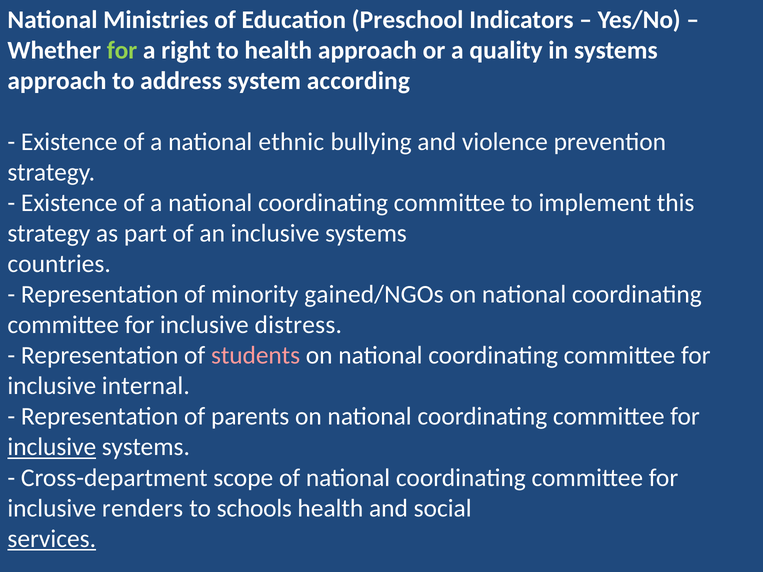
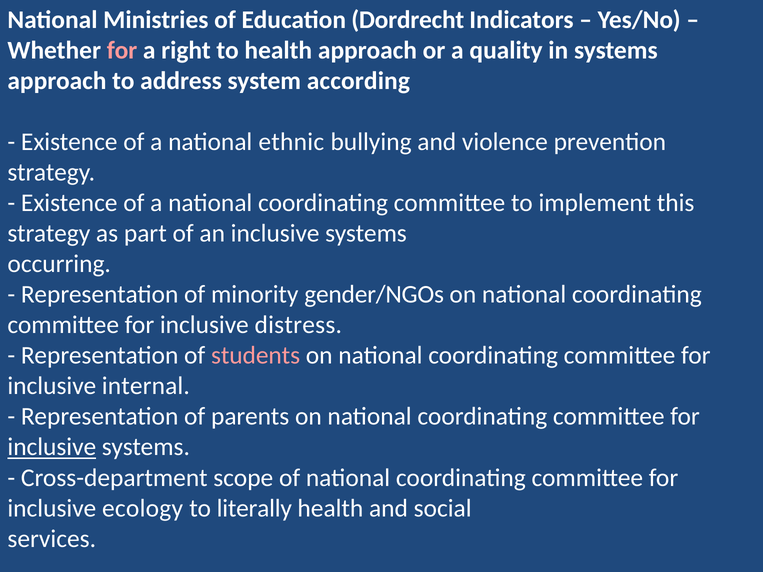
Preschool: Preschool -> Dordrecht (408, 20)
for colour: light green -> pink (122, 51)
countries: countries -> occurring (59, 264)
gained/NGOs: gained/NGOs -> gender/NGOs (374, 295)
renders: renders -> ecology (143, 508)
schools: schools -> literally (254, 508)
services underline: present -> none (52, 539)
